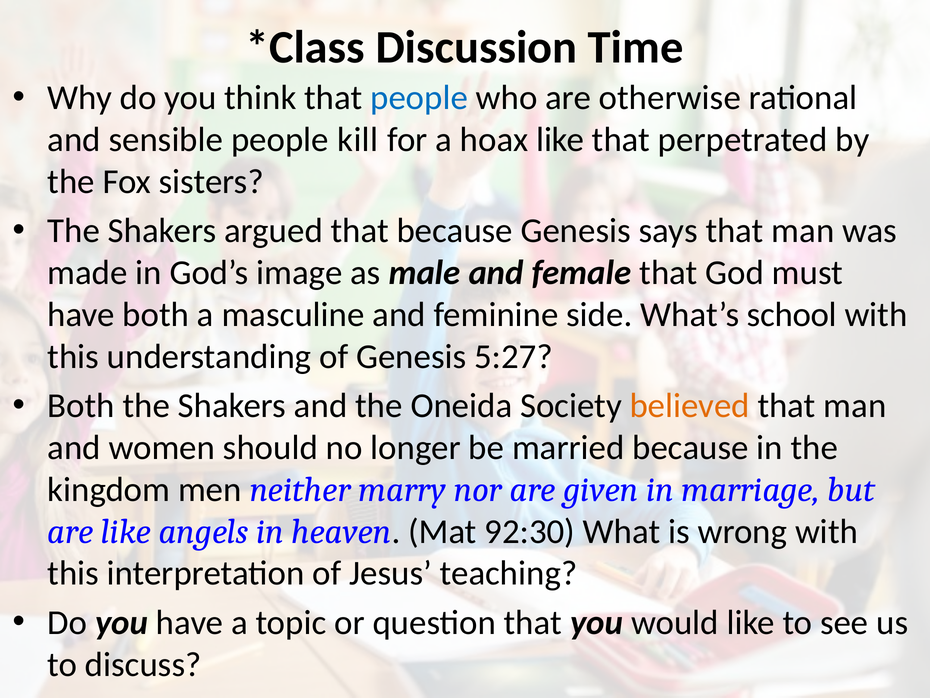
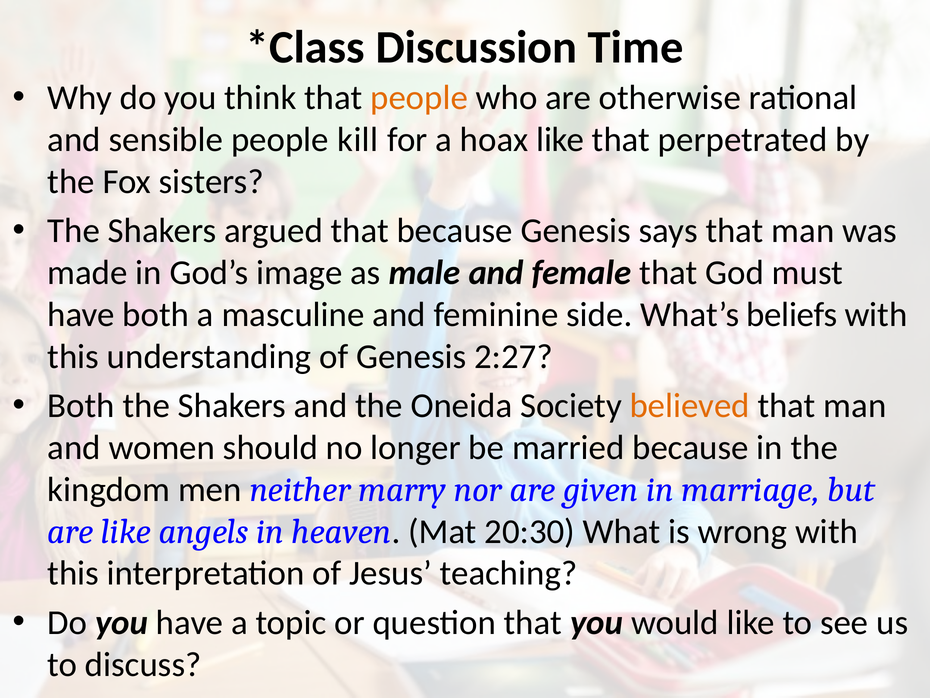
people colour: blue -> orange (419, 98)
school: school -> beliefs (792, 314)
5:27: 5:27 -> 2:27 (513, 356)
92:30: 92:30 -> 20:30 (530, 531)
